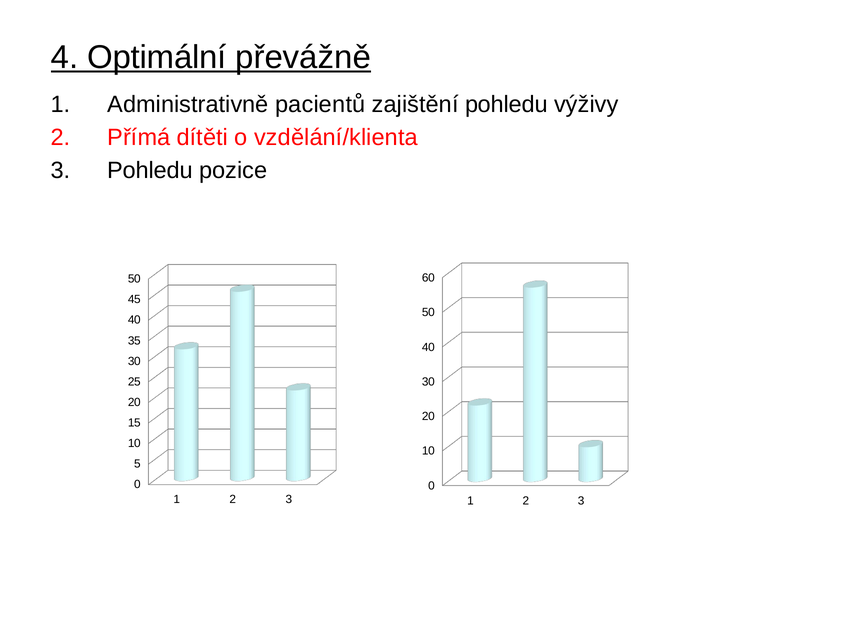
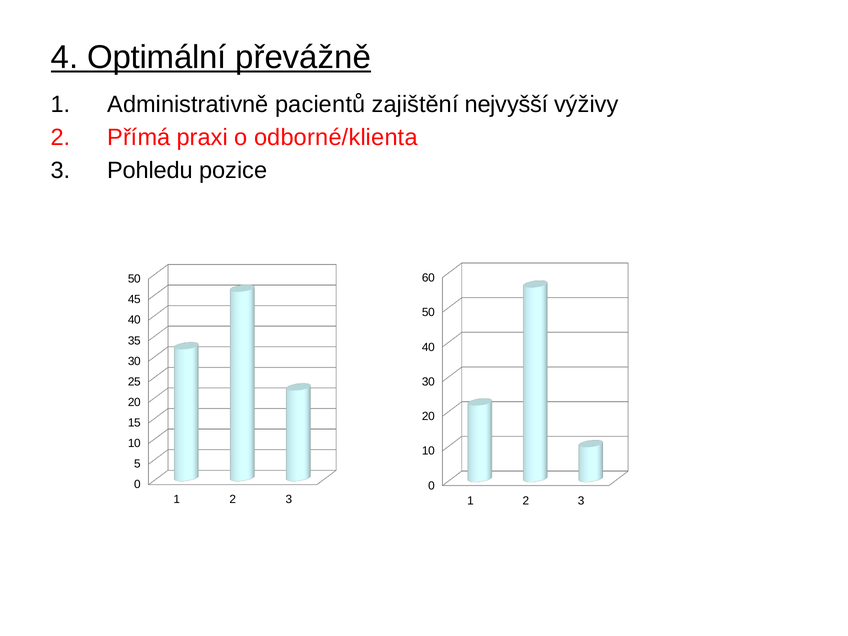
zajištění pohledu: pohledu -> nejvyšší (506, 104)
dítěti: dítěti -> praxi (202, 137)
vzdělání/klienta: vzdělání/klienta -> odborné/klienta (336, 137)
